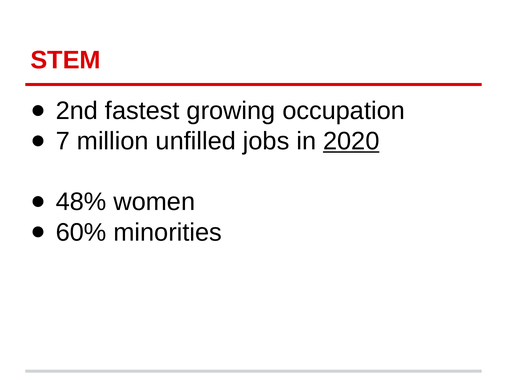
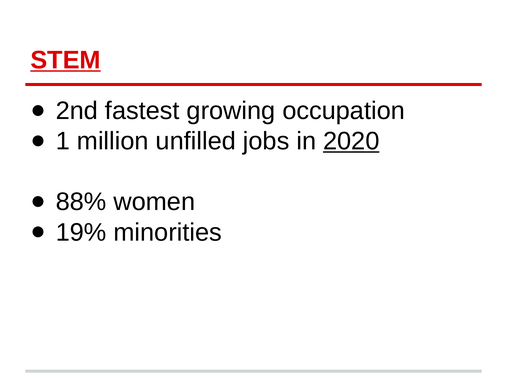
STEM underline: none -> present (66, 60)
7: 7 -> 1 (63, 141)
48%: 48% -> 88% (81, 202)
60%: 60% -> 19% (81, 232)
